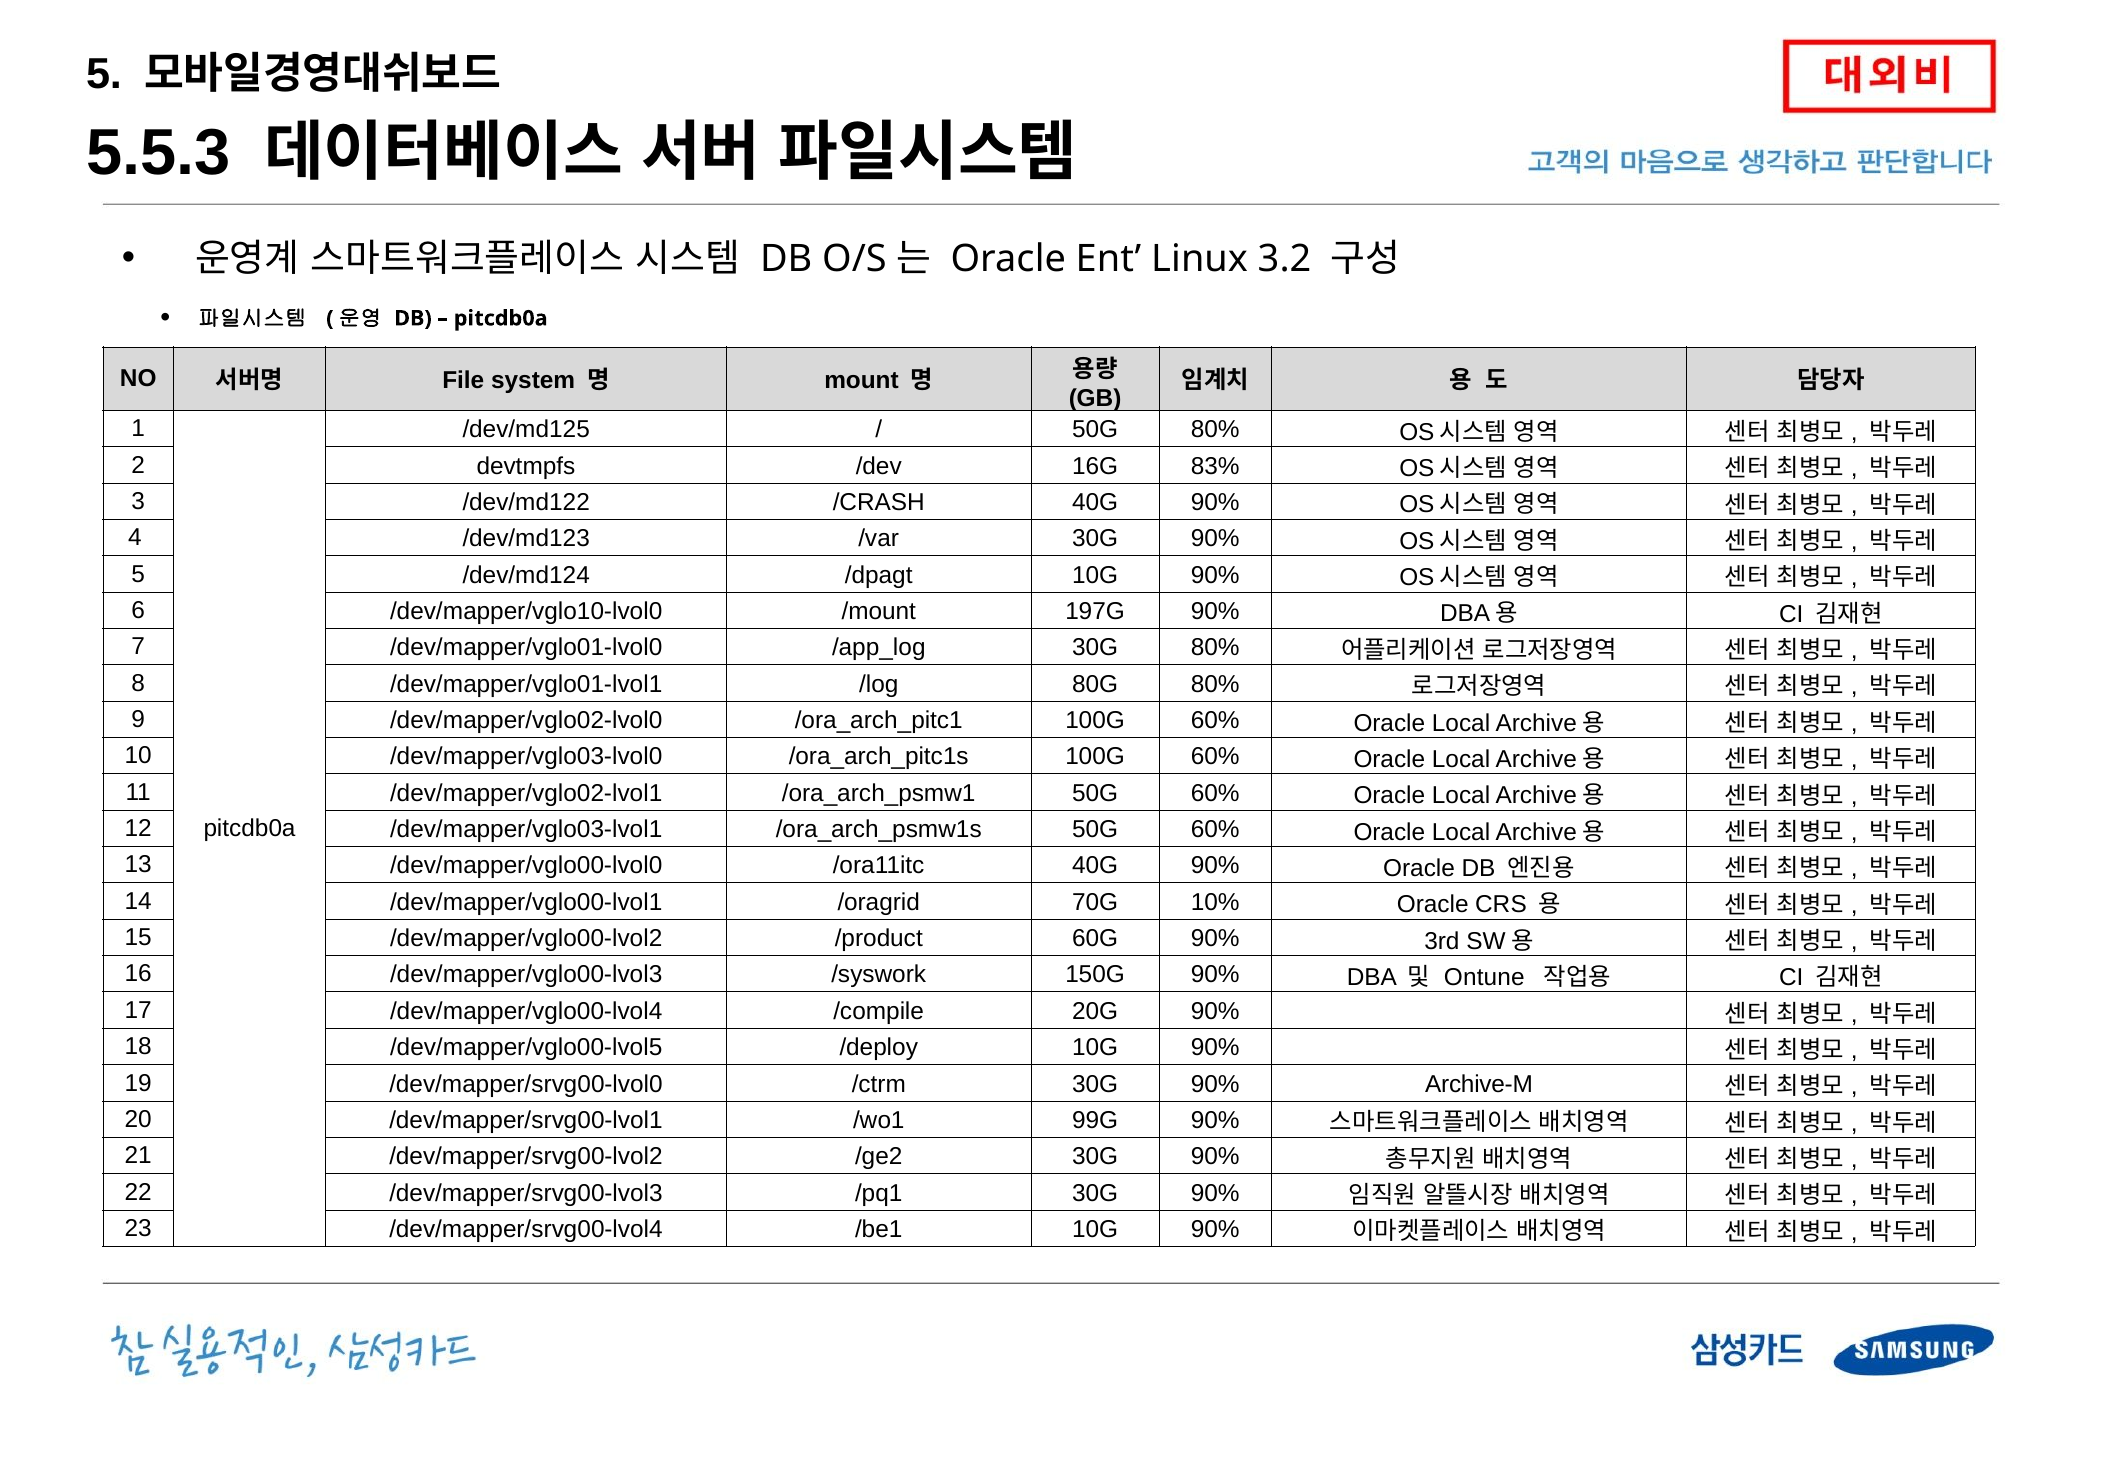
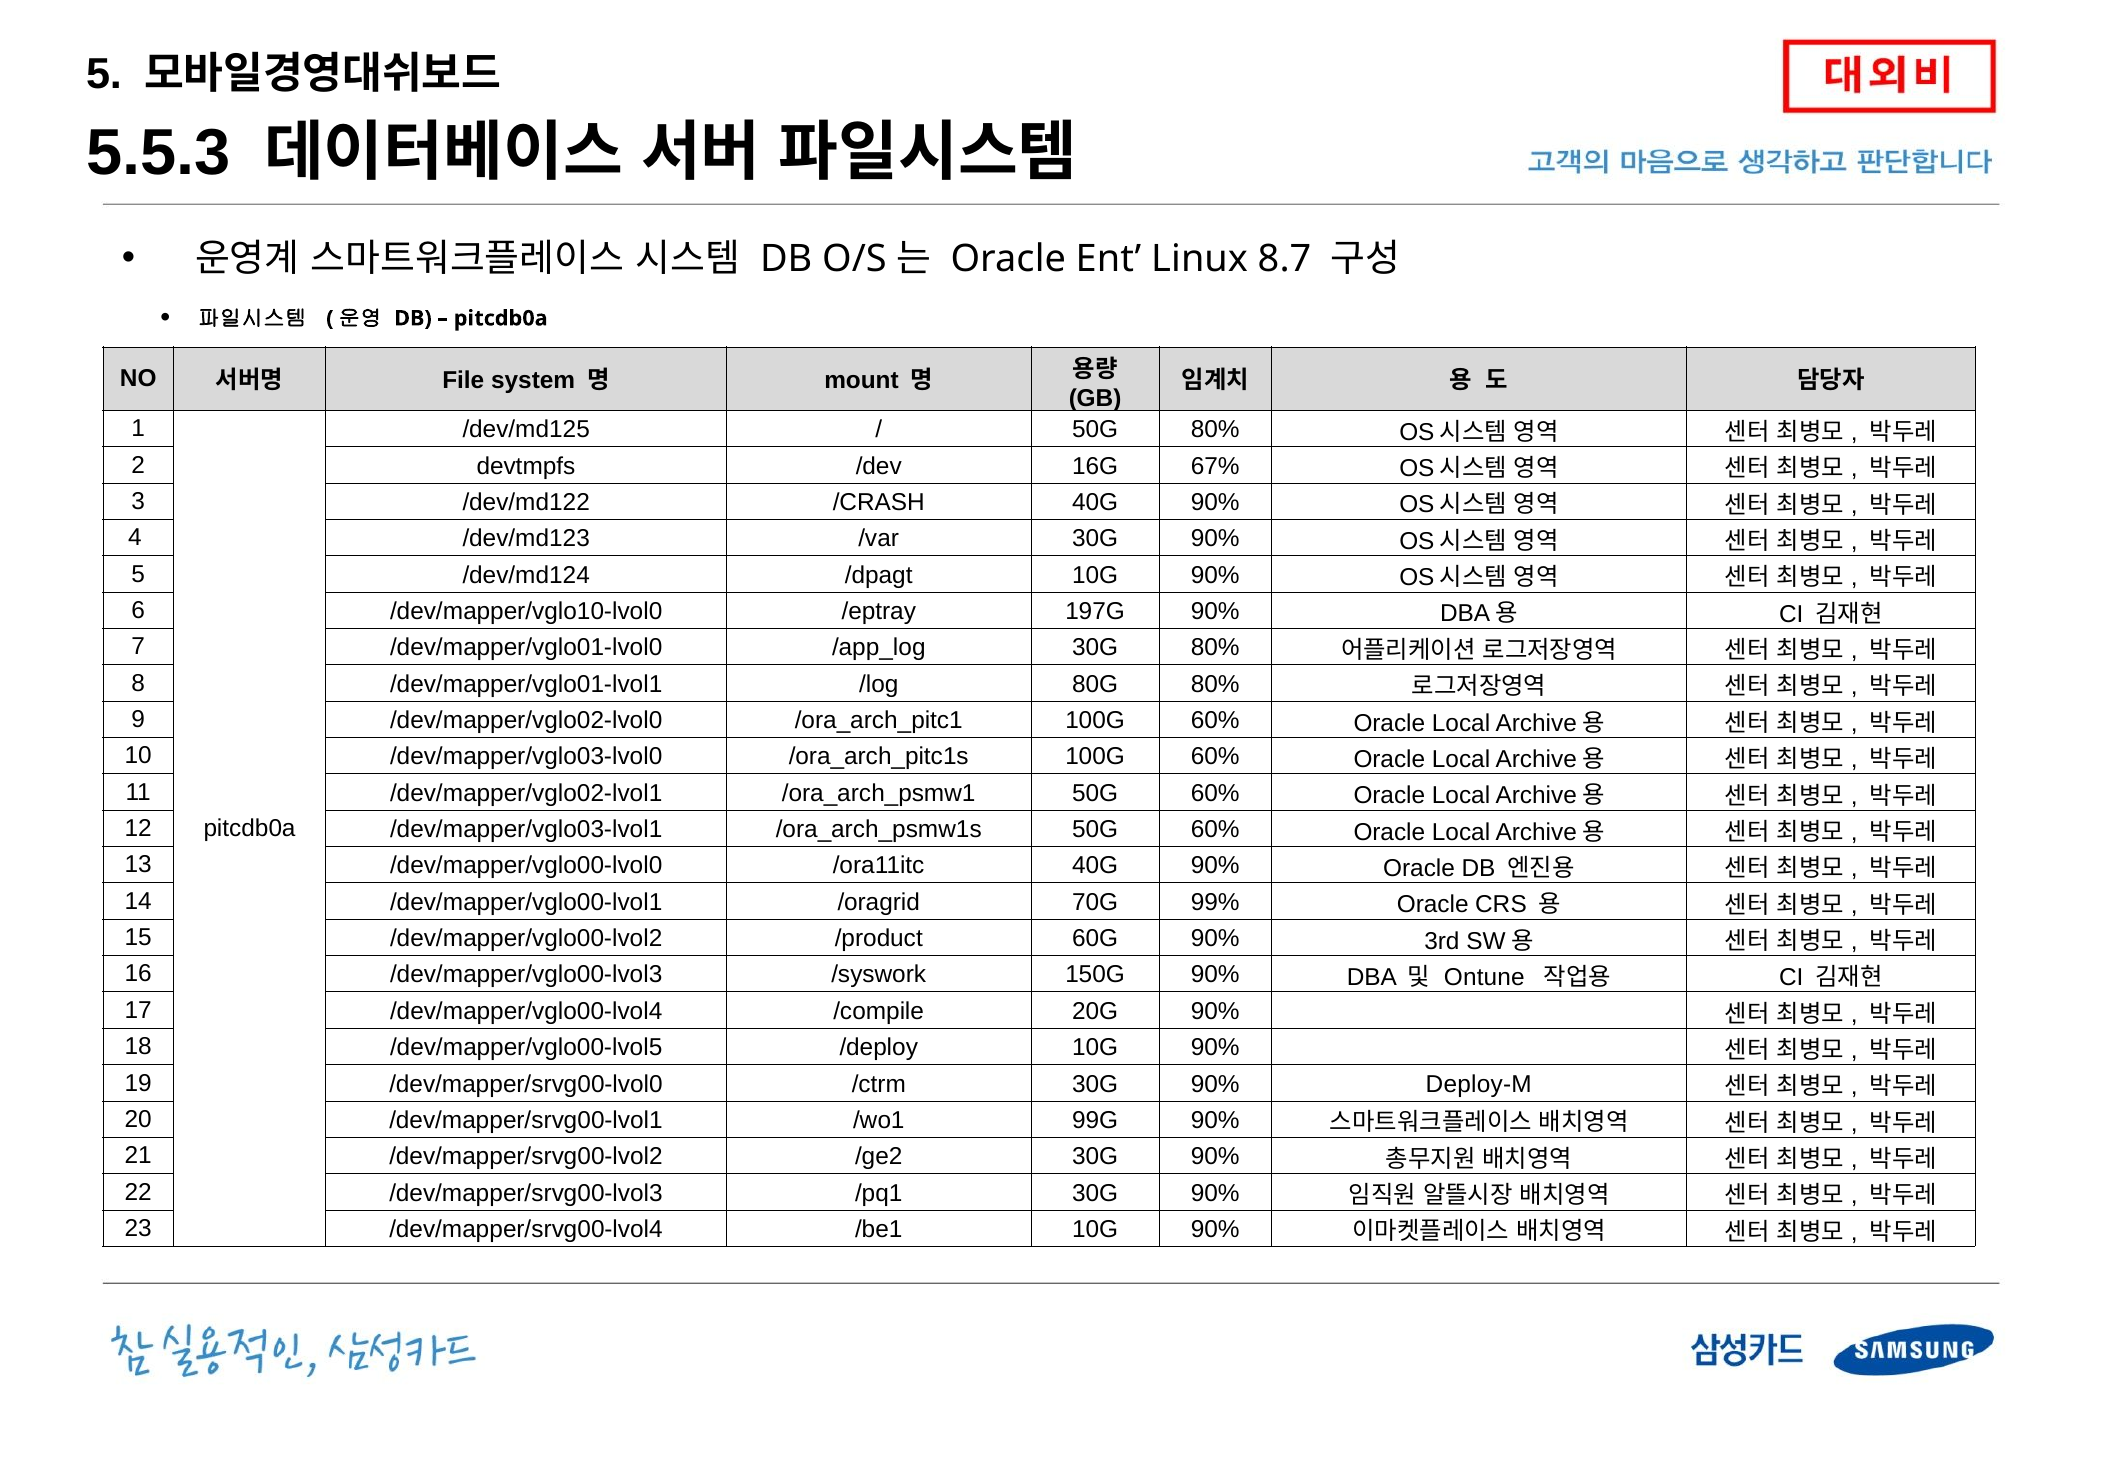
3.2: 3.2 -> 8.7 (1285, 259)
83%: 83% -> 67% (1215, 466)
/mount: /mount -> /eptray (879, 612)
10%: 10% -> 99% (1215, 902)
Archive-M: Archive-M -> Deploy-M (1479, 1084)
